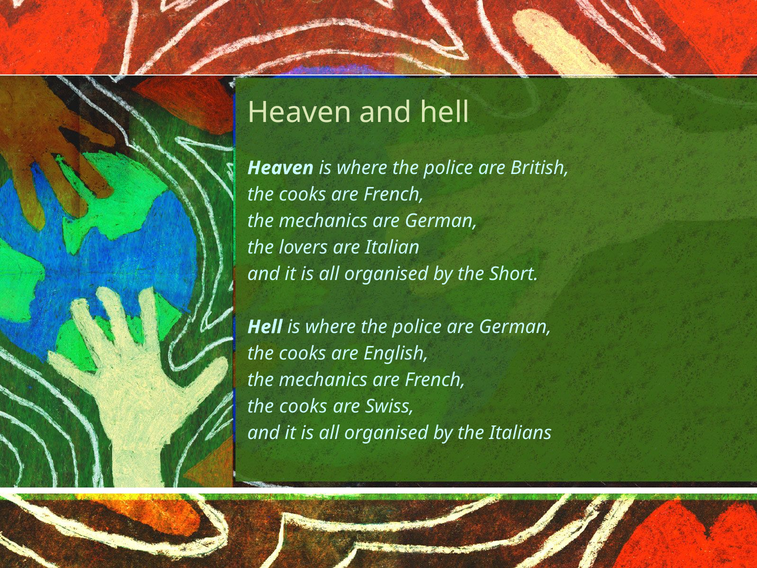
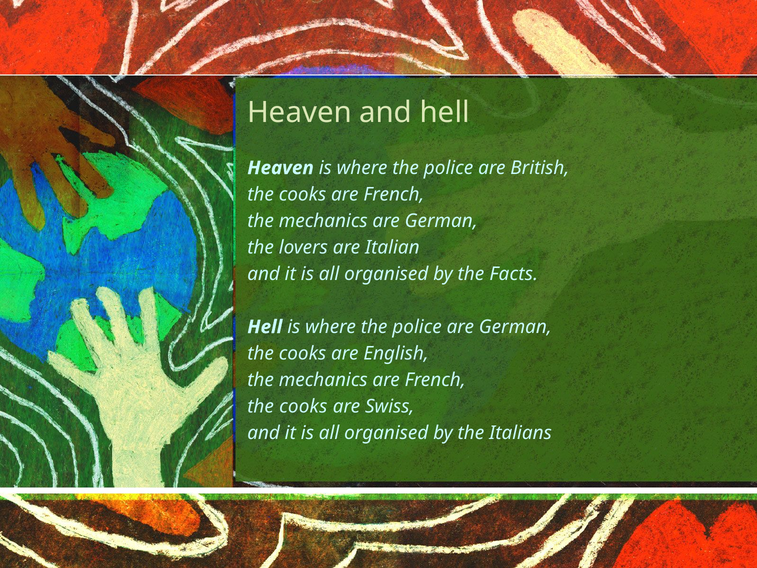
Short: Short -> Facts (514, 274)
